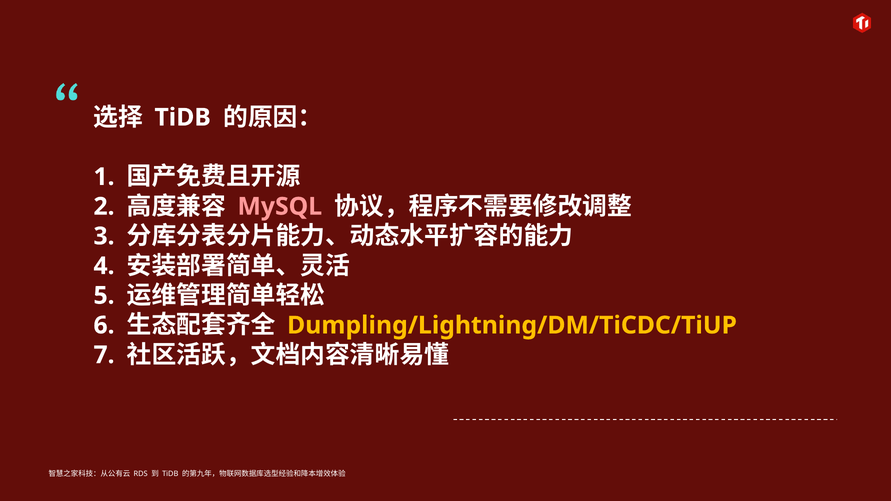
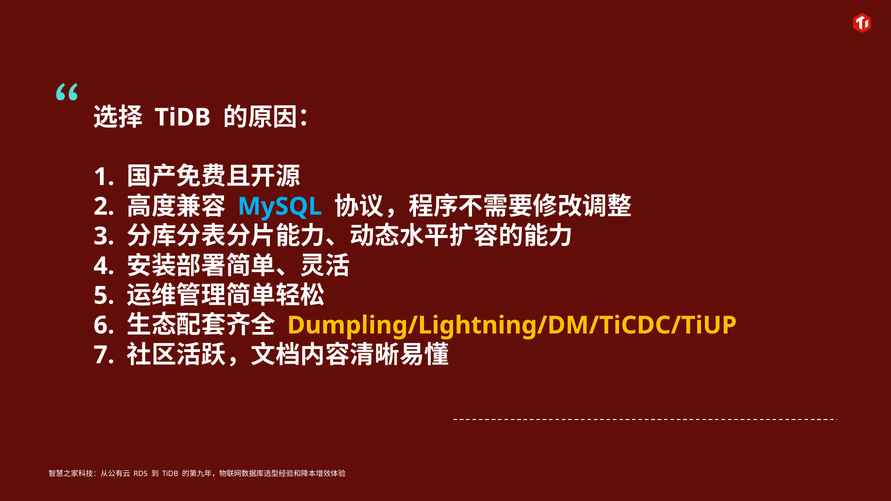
MySQL colour: pink -> light blue (280, 207)
